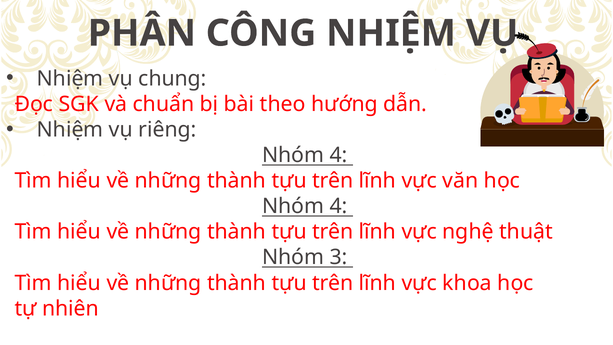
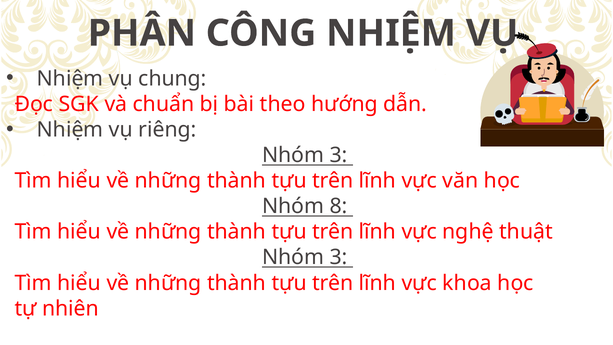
4: 4 -> 3 (339, 155)
4: 4 -> 8 (339, 206)
